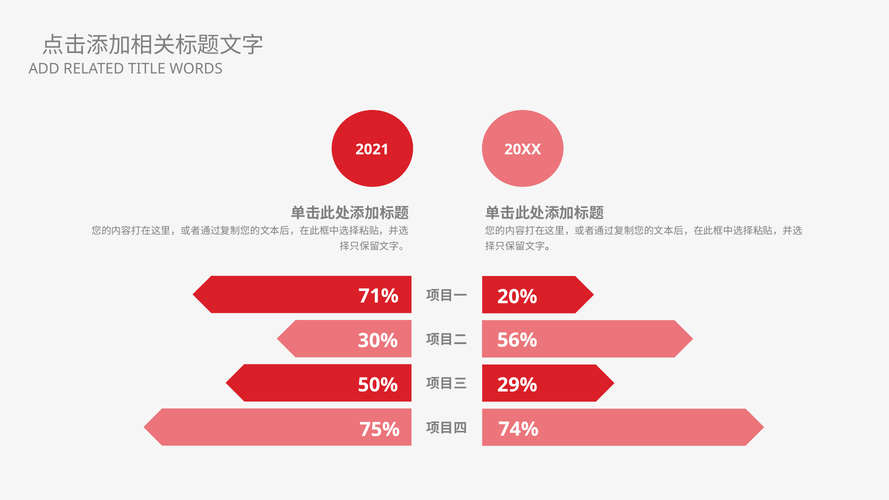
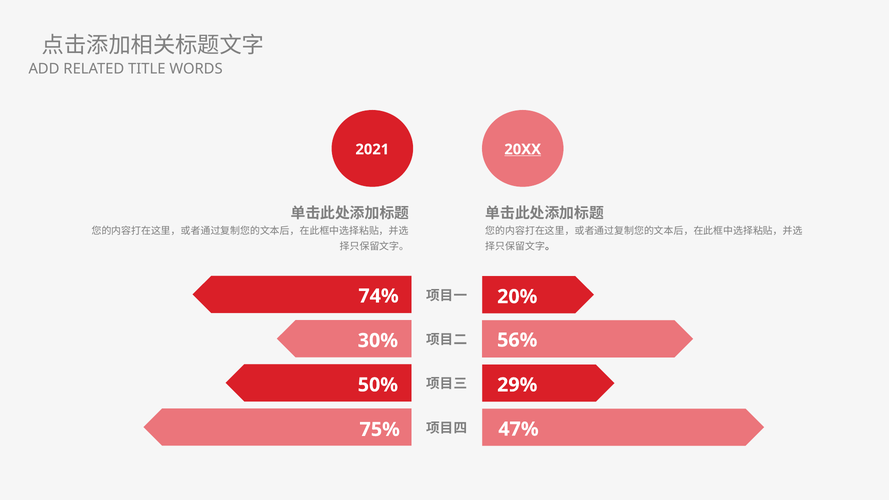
20XX underline: none -> present (523, 149)
71%: 71% -> 74% (379, 296)
74%: 74% -> 47% (518, 429)
